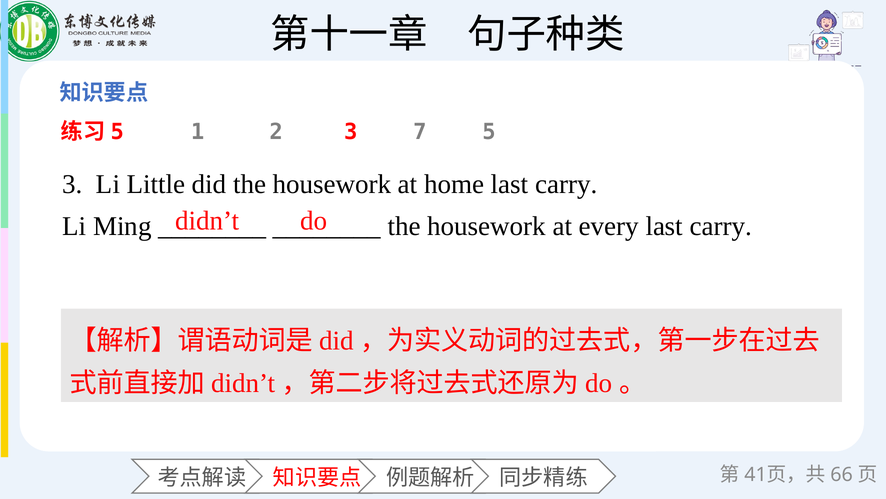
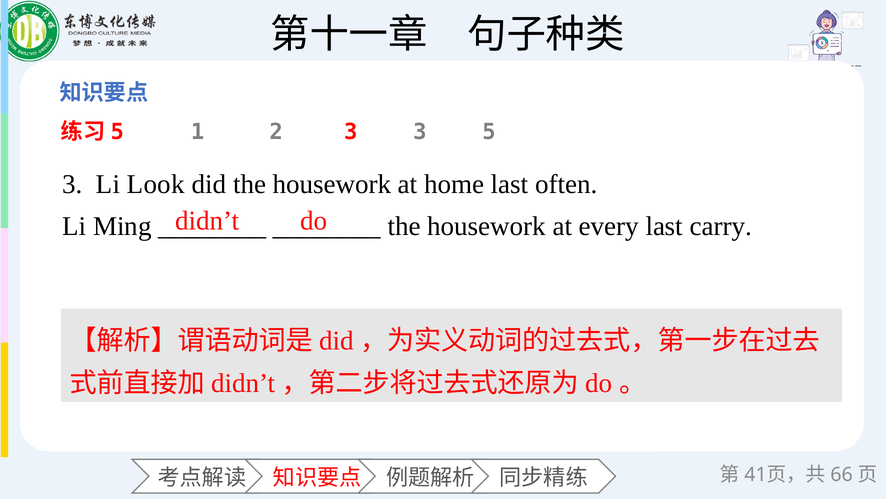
3 7: 7 -> 3 (420, 132)
Little: Little -> Look (156, 184)
home last carry: carry -> often (566, 184)
